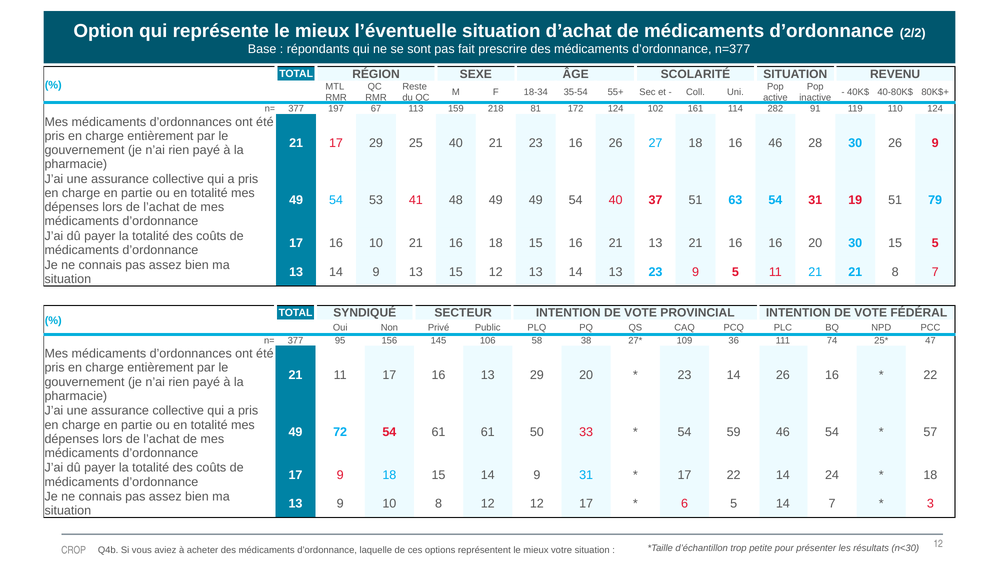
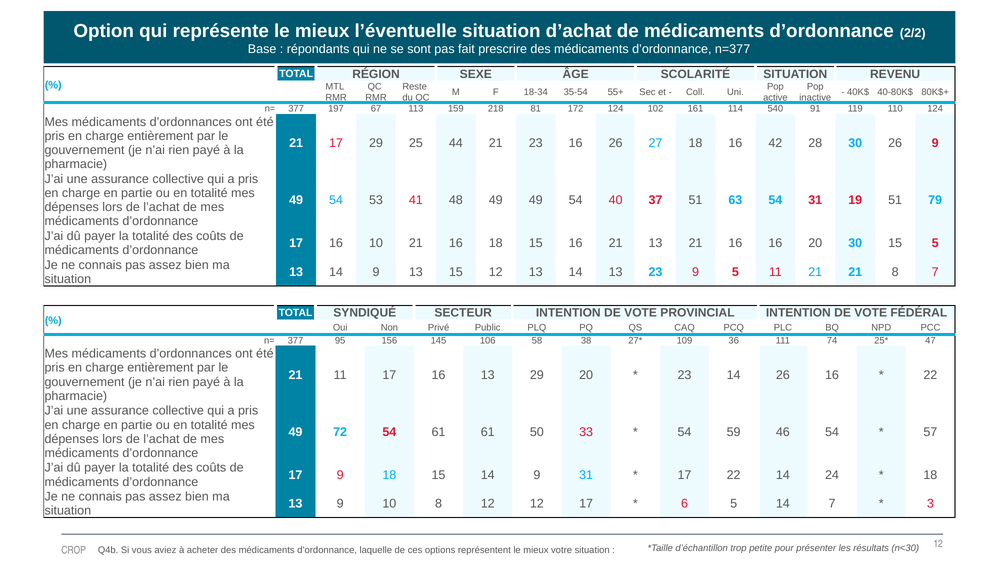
282: 282 -> 540 (775, 109)
25 40: 40 -> 44 (456, 143)
16 46: 46 -> 42 (775, 143)
